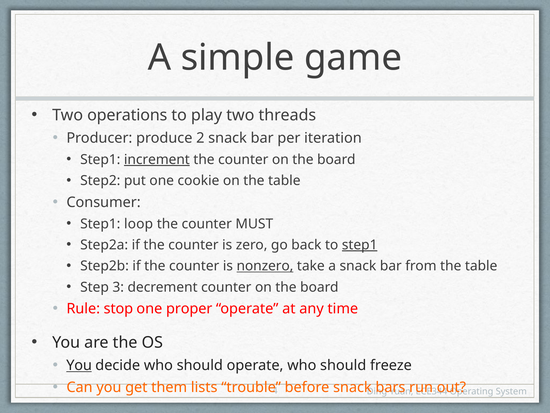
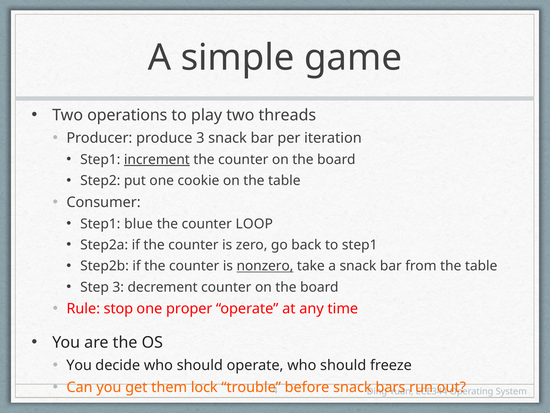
produce 2: 2 -> 3 (200, 138)
loop: loop -> blue (139, 224)
MUST: MUST -> LOOP (254, 224)
step1 underline: present -> none (360, 245)
You underline: present -> none (79, 365)
lists: lists -> lock (204, 387)
